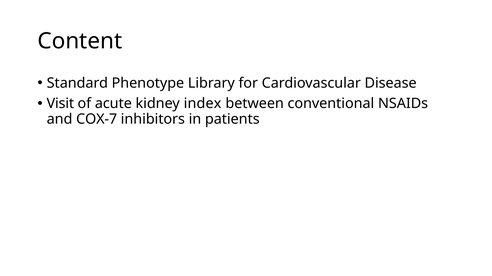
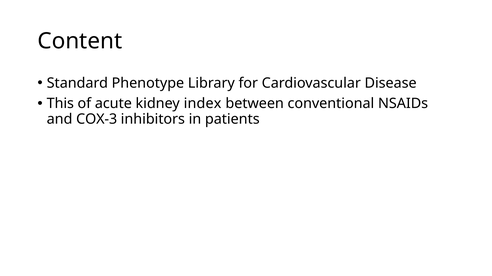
Visit: Visit -> This (60, 104)
COX-7: COX-7 -> COX-3 (97, 119)
